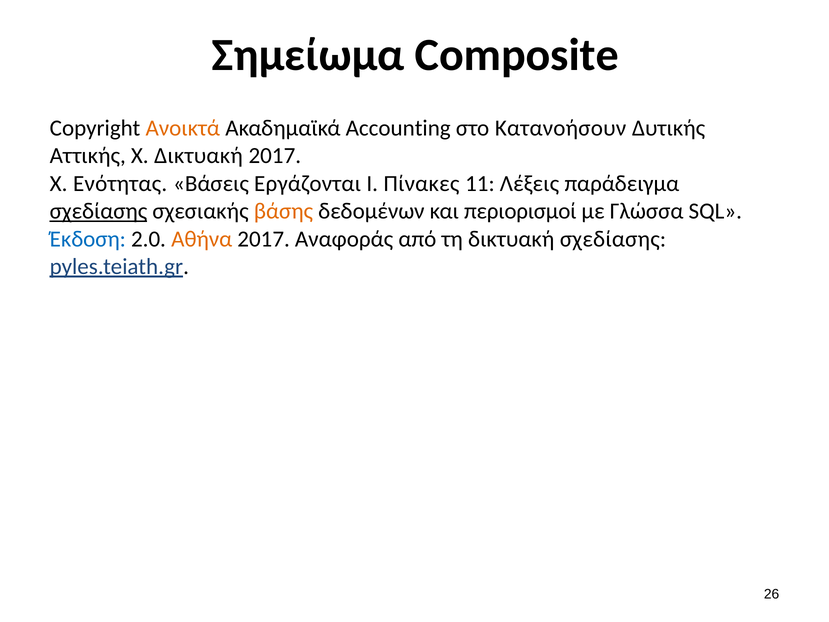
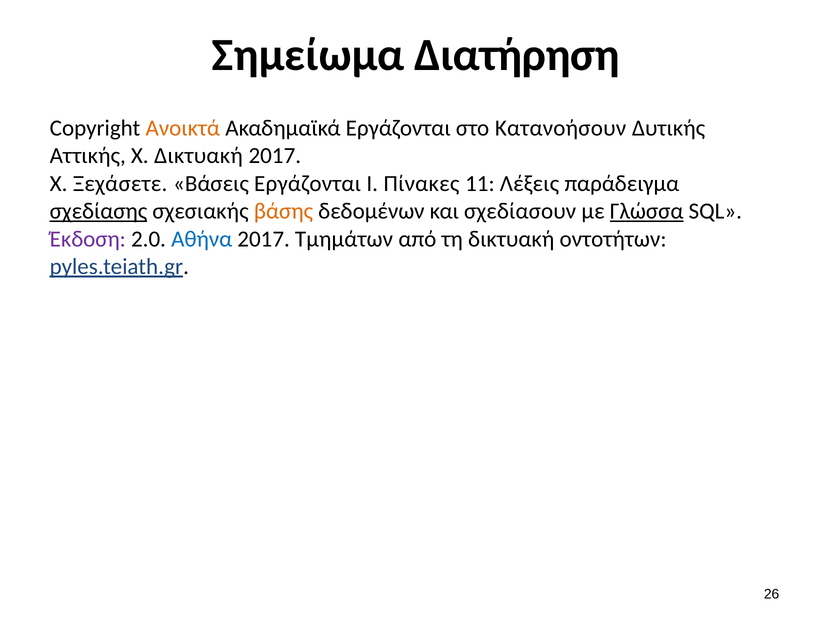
Composite: Composite -> Διατήρηση (517, 55)
Ακαδημαϊκά Accounting: Accounting -> Εργάζονται (398, 128)
Ενότητας: Ενότητας -> Ξεχάσετε (120, 183)
περιορισμοί: περιορισμοί -> σχεδίασουν (520, 211)
Γλώσσα underline: none -> present (647, 211)
Έκδοση colour: blue -> purple (88, 239)
Αθήνα colour: orange -> blue (202, 239)
Αναφοράς: Αναφοράς -> Τμημάτων (344, 239)
δικτυακή σχεδίασης: σχεδίασης -> οντοτήτων (613, 239)
